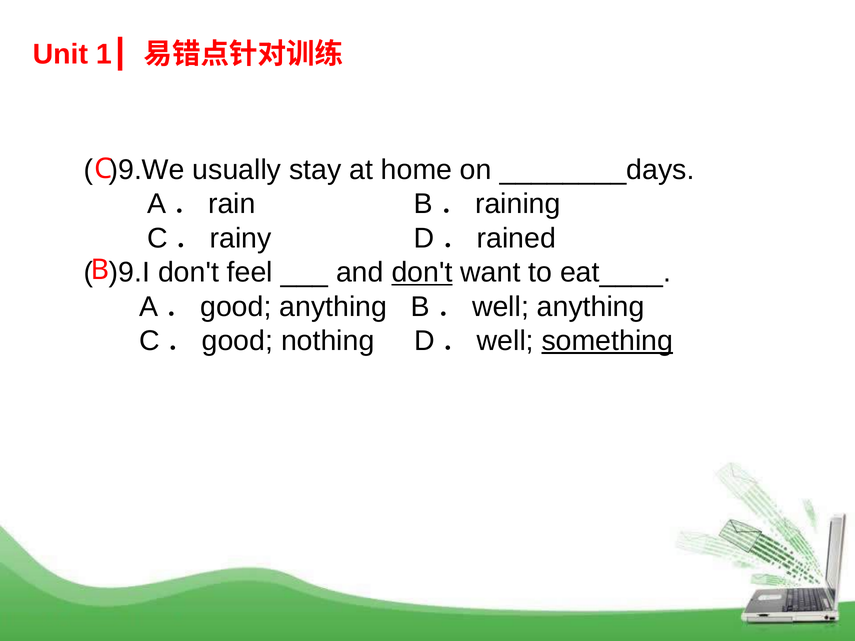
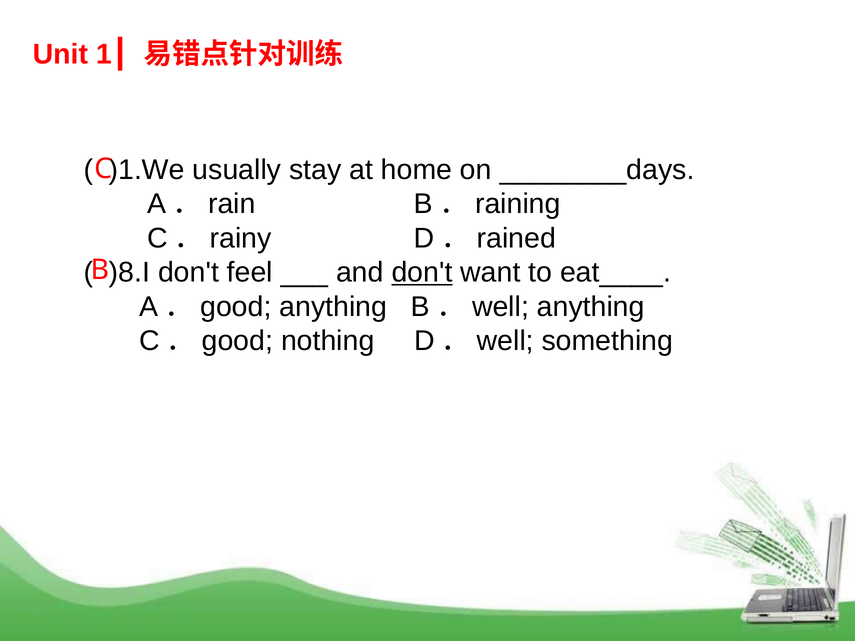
)9.We: )9.We -> )1.We (147, 170)
)9.I: )9.I -> )8.I (130, 273)
something underline: present -> none (607, 341)
